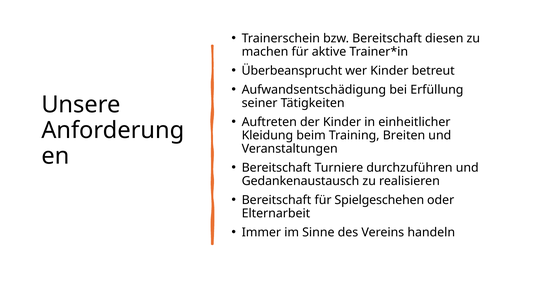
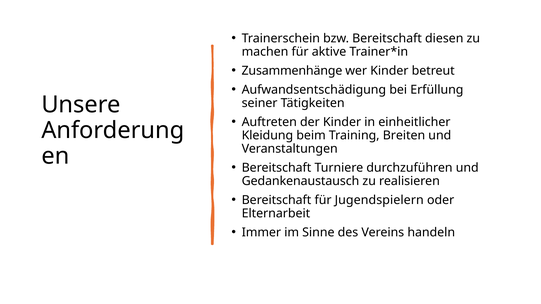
Überbeansprucht: Überbeansprucht -> Zusammenhänge (292, 71)
Spielgeschehen: Spielgeschehen -> Jugendspielern (379, 200)
